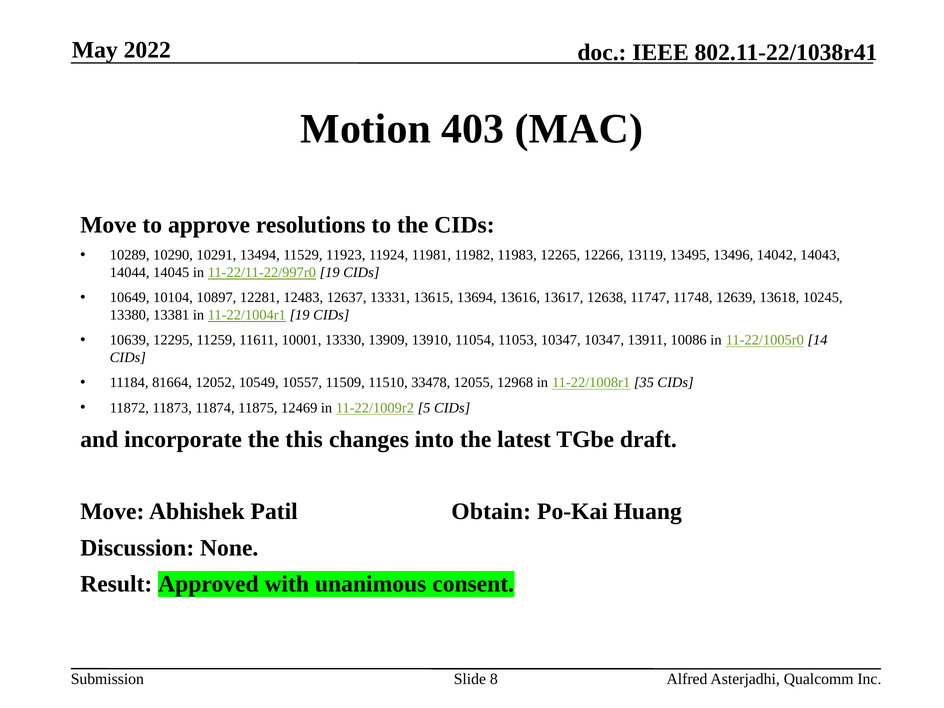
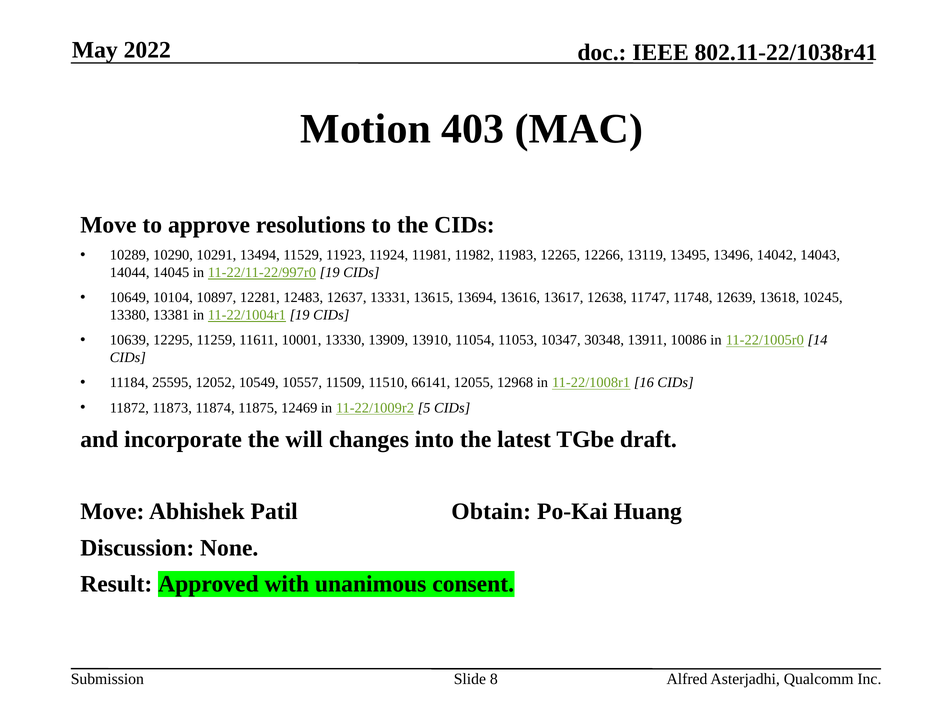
10347 10347: 10347 -> 30348 (604, 340)
81664: 81664 -> 25595 (172, 383)
33478: 33478 -> 66141 (431, 383)
35: 35 -> 16 (644, 383)
this: this -> will (304, 439)
